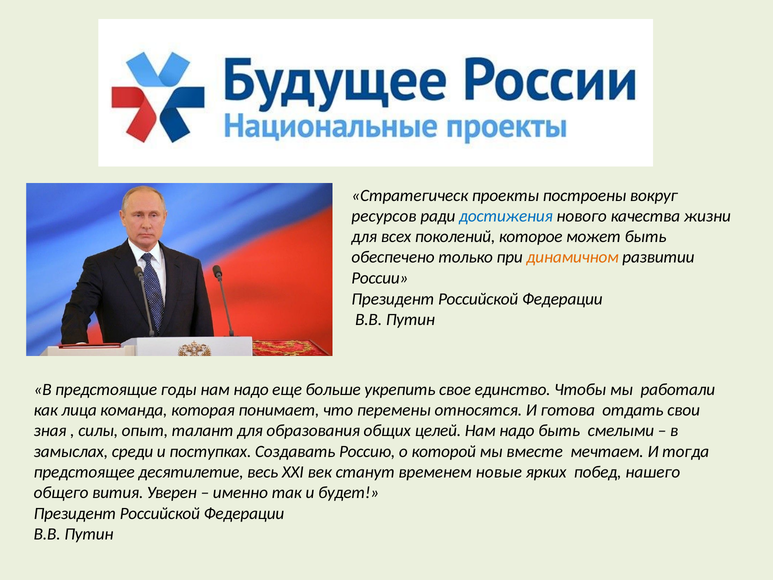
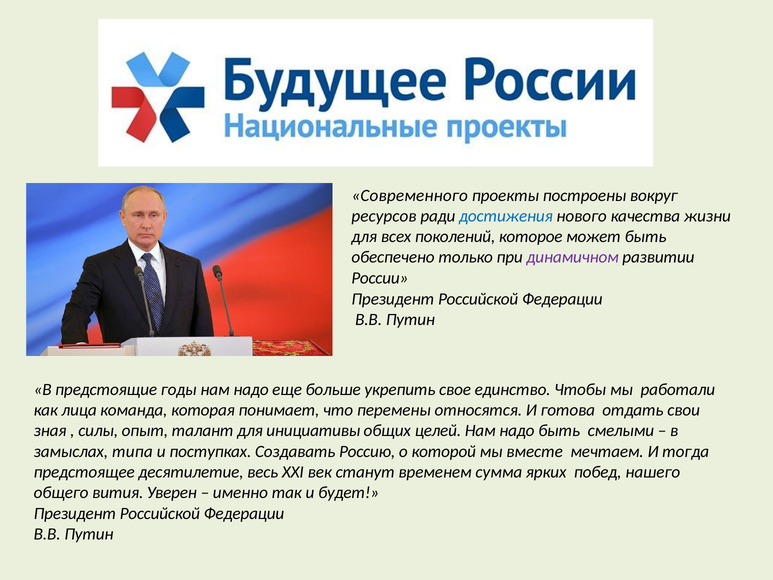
Стратегическ: Стратегическ -> Современного (410, 195)
динамичном colour: orange -> purple (573, 257)
образования: образования -> инициативы (313, 431)
среди: среди -> типа (132, 451)
новые: новые -> сумма (499, 472)
